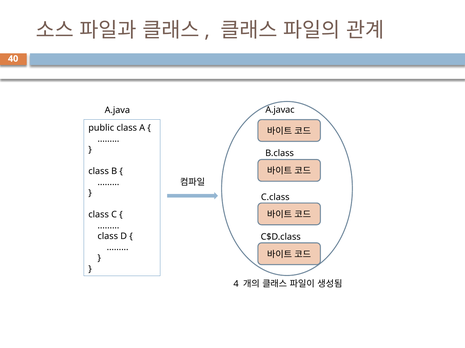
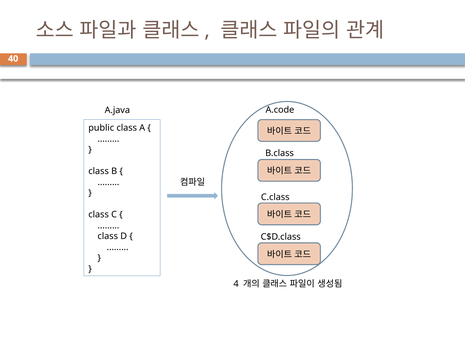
A.javac: A.javac -> A.code (280, 110)
